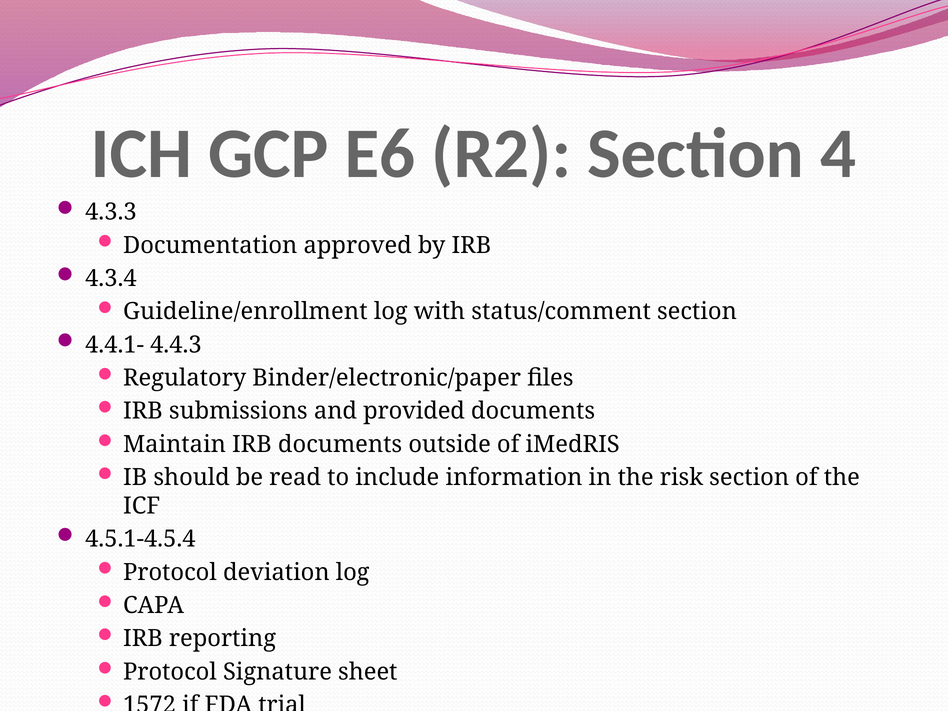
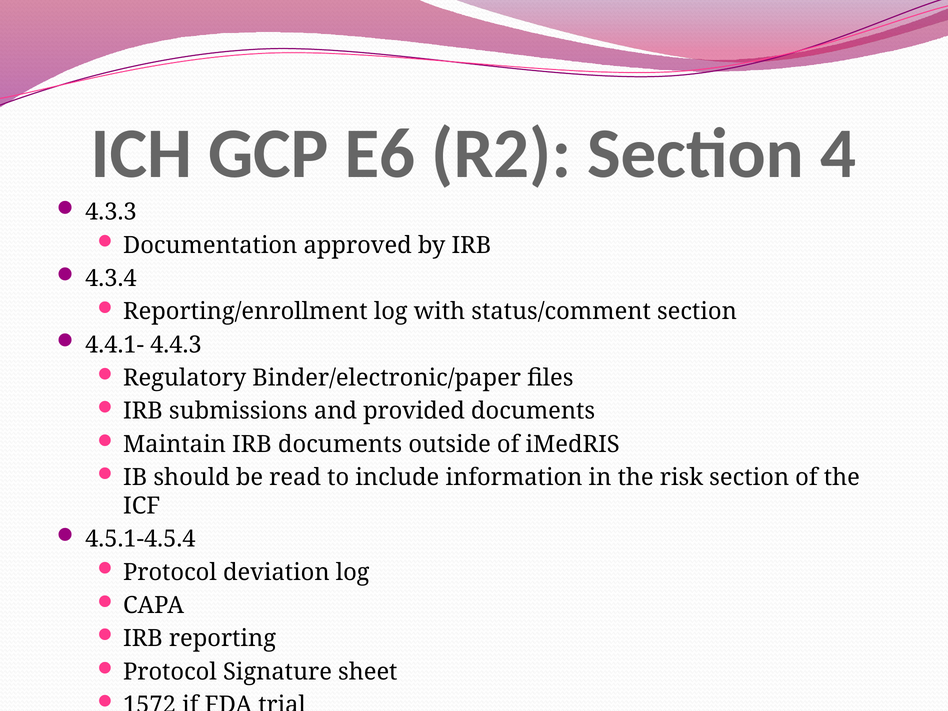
Guideline/enrollment: Guideline/enrollment -> Reporting/enrollment (245, 312)
